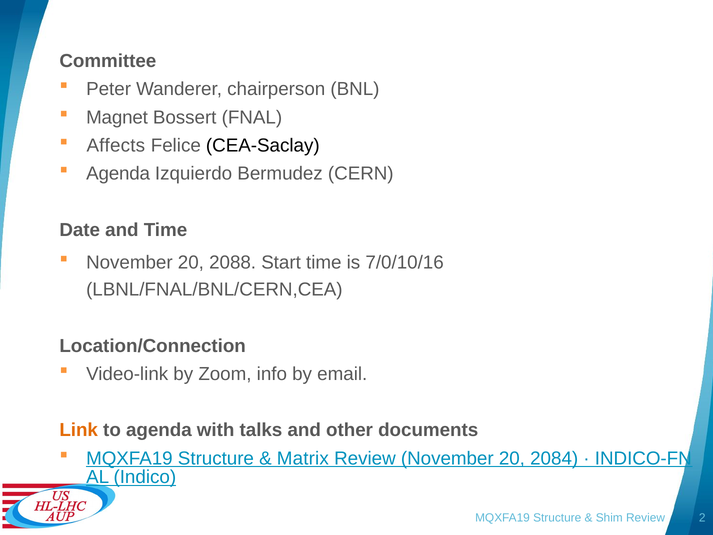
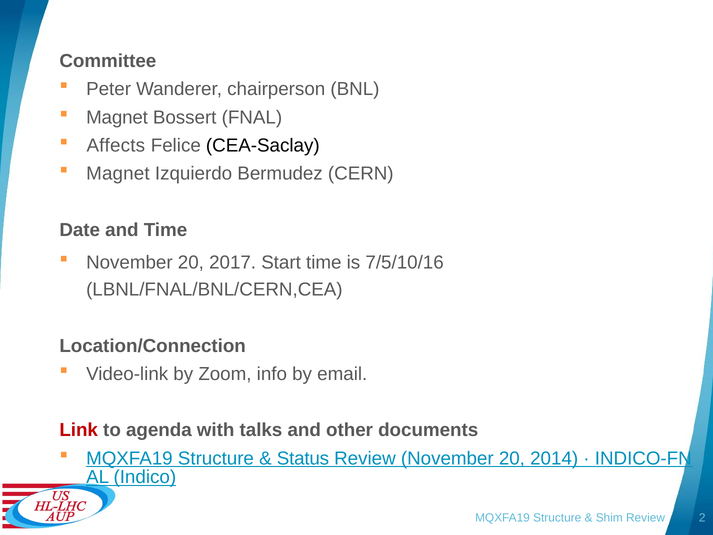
Agenda: Agenda -> Magnet (118, 174)
2088: 2088 -> 2017 (233, 262)
7/0/10/16: 7/0/10/16 -> 7/5/10/16 (405, 262)
Link colour: orange -> red (79, 430)
Matrix: Matrix -> Status (303, 458)
2084: 2084 -> 2014 (554, 458)
